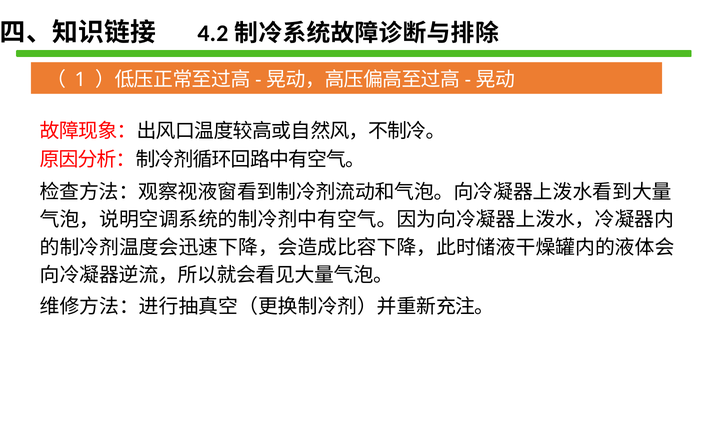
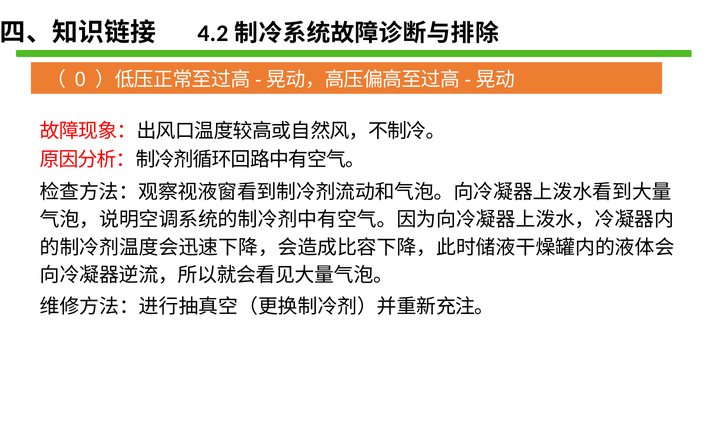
1: 1 -> 0 (80, 80)
